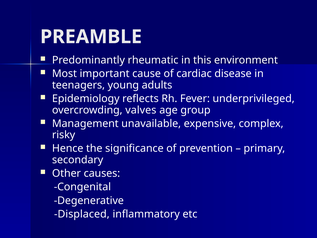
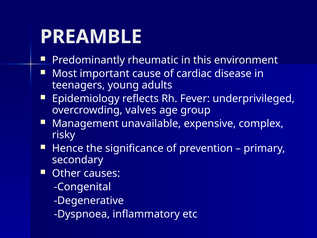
Displaced: Displaced -> Dyspnoea (82, 214)
